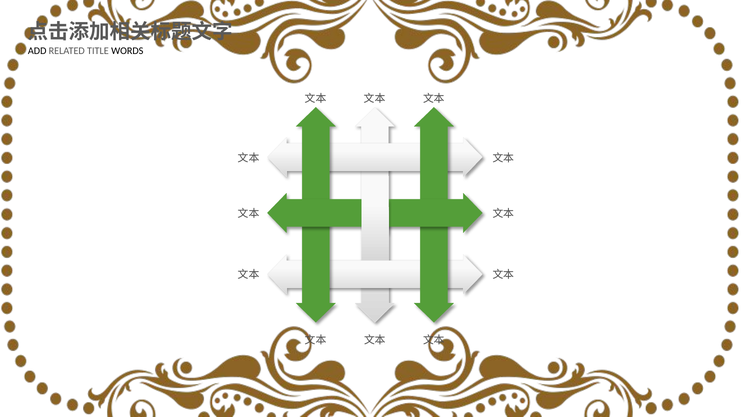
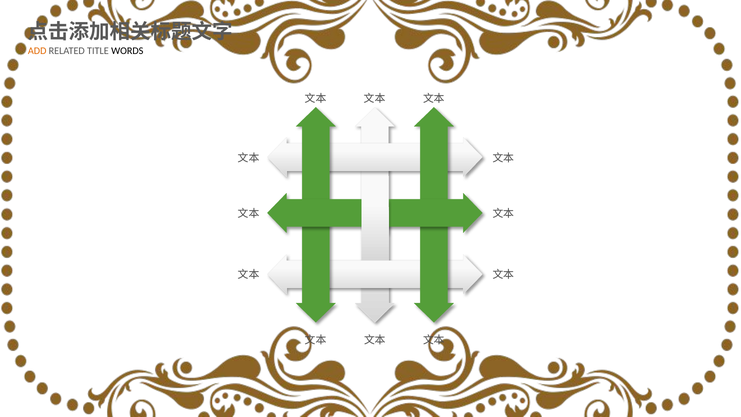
ADD colour: black -> orange (37, 51)
